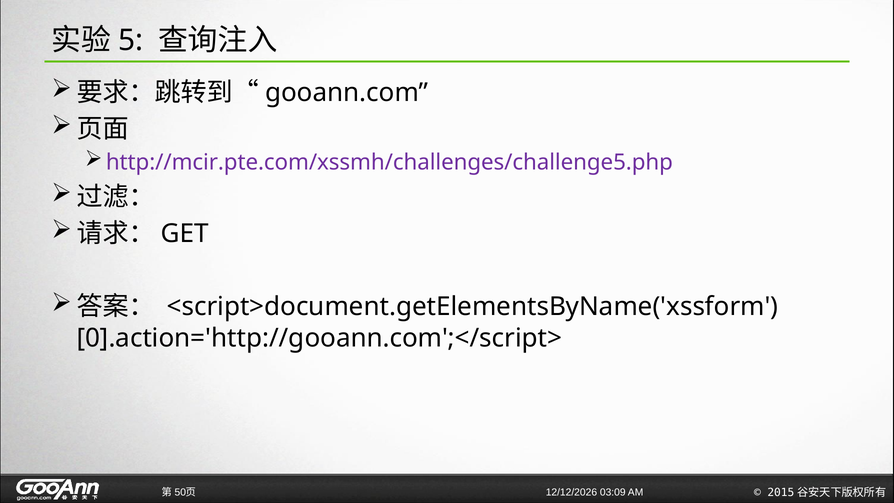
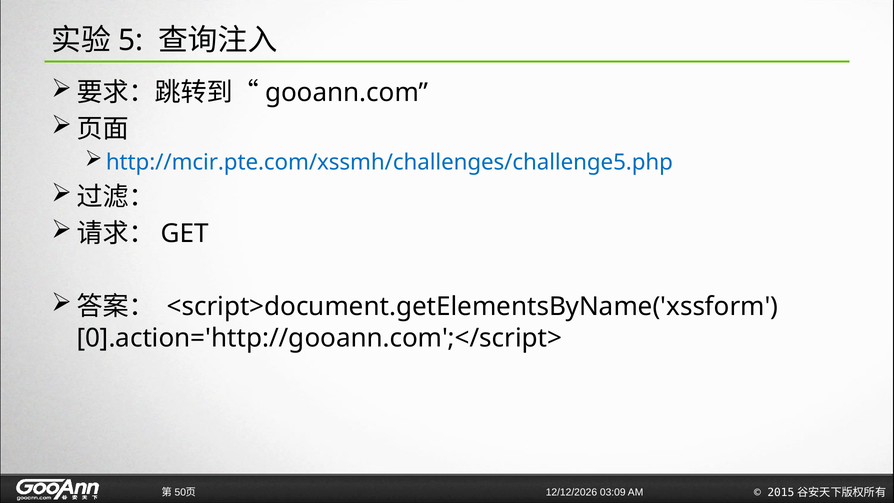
http://mcir.pte.com/xssmh/challenges/challenge5.php colour: purple -> blue (389, 163)
